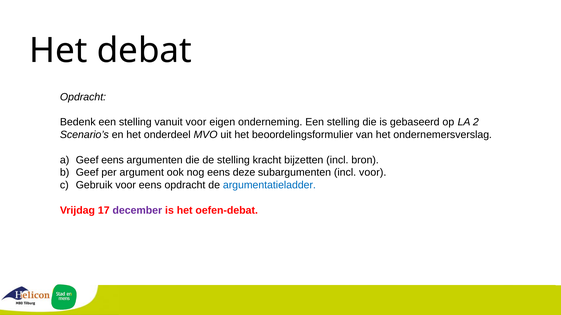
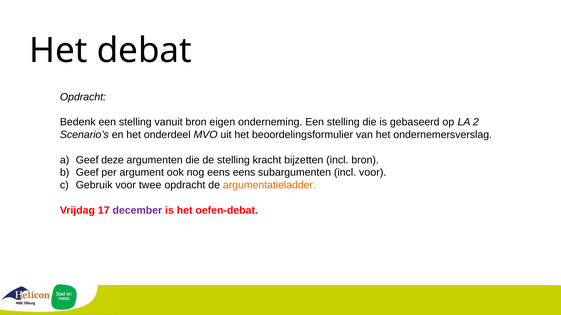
vanuit voor: voor -> bron (196, 122)
Geef eens: eens -> deze (113, 160)
eens deze: deze -> eens (244, 173)
voor eens: eens -> twee (150, 185)
argumentatieladder colour: blue -> orange (269, 185)
